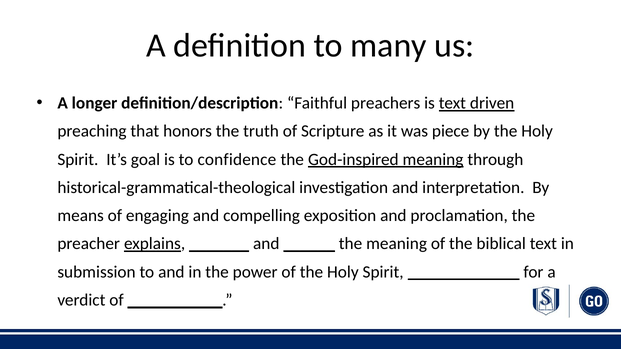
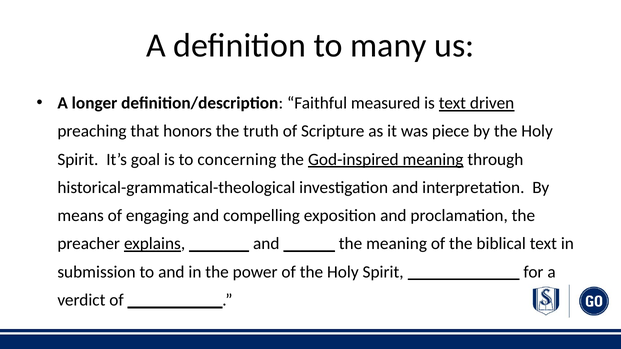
preachers: preachers -> measured (386, 103)
confidence: confidence -> concerning (237, 160)
